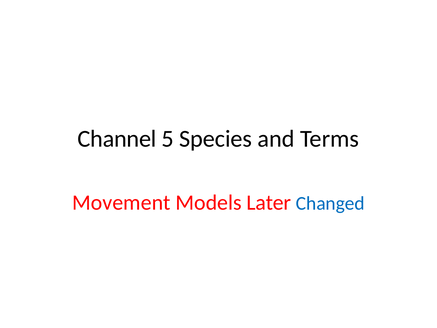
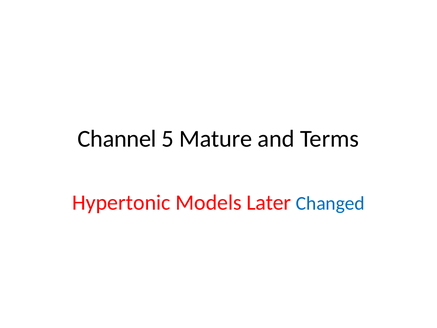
Species: Species -> Mature (216, 139)
Movement: Movement -> Hypertonic (121, 203)
